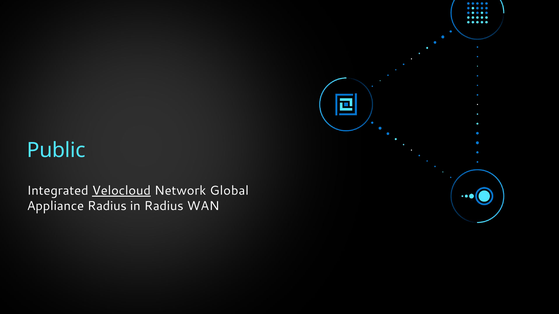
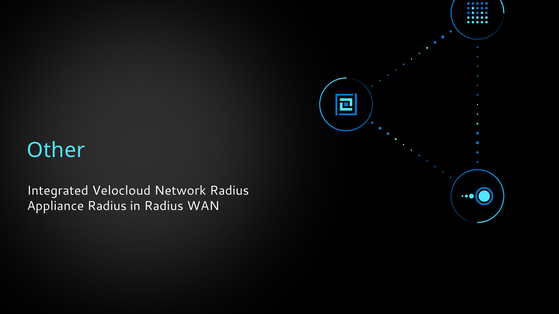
Public: Public -> Other (56, 150)
Velocloud underline: present -> none (121, 191)
Network Global: Global -> Radius (229, 191)
